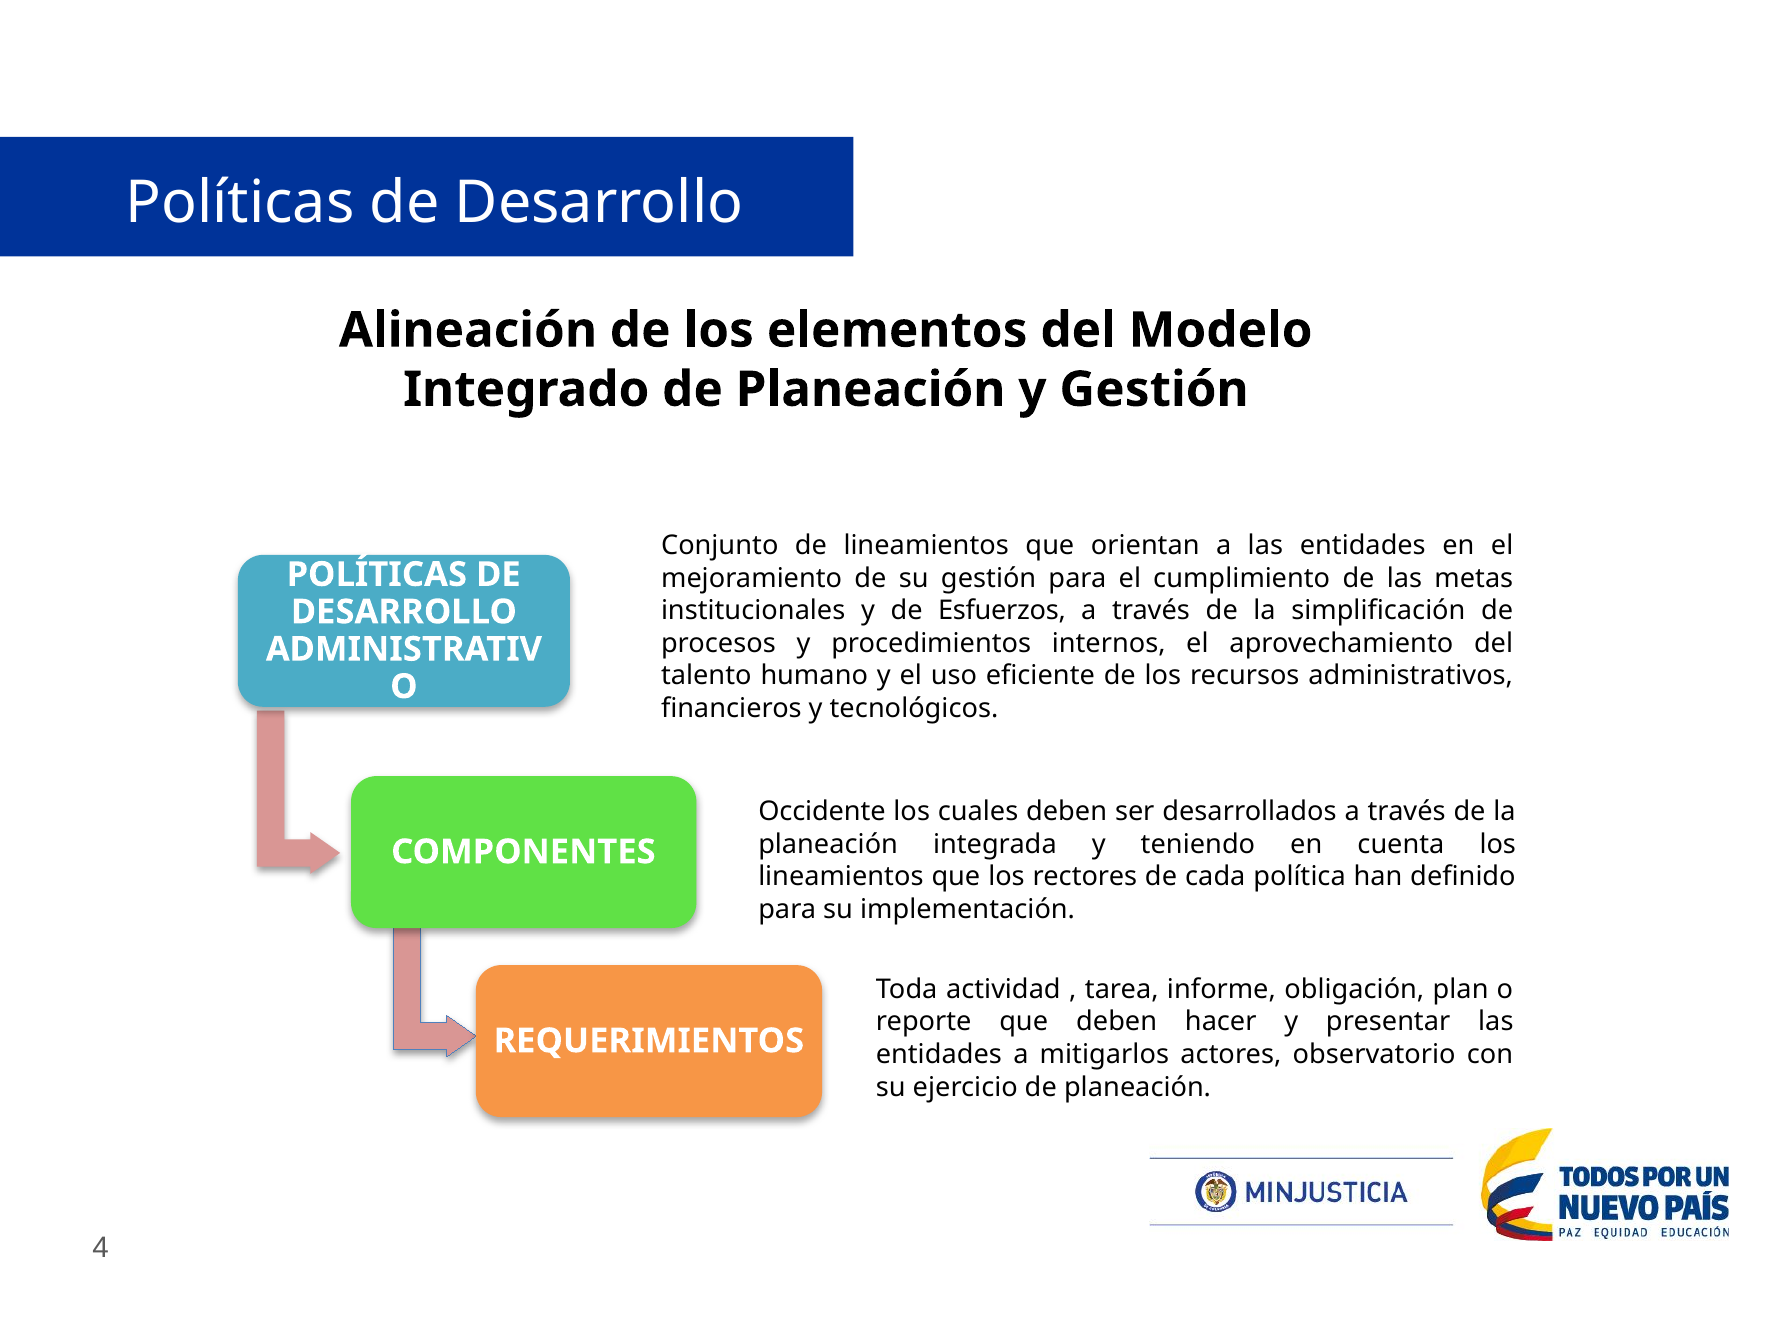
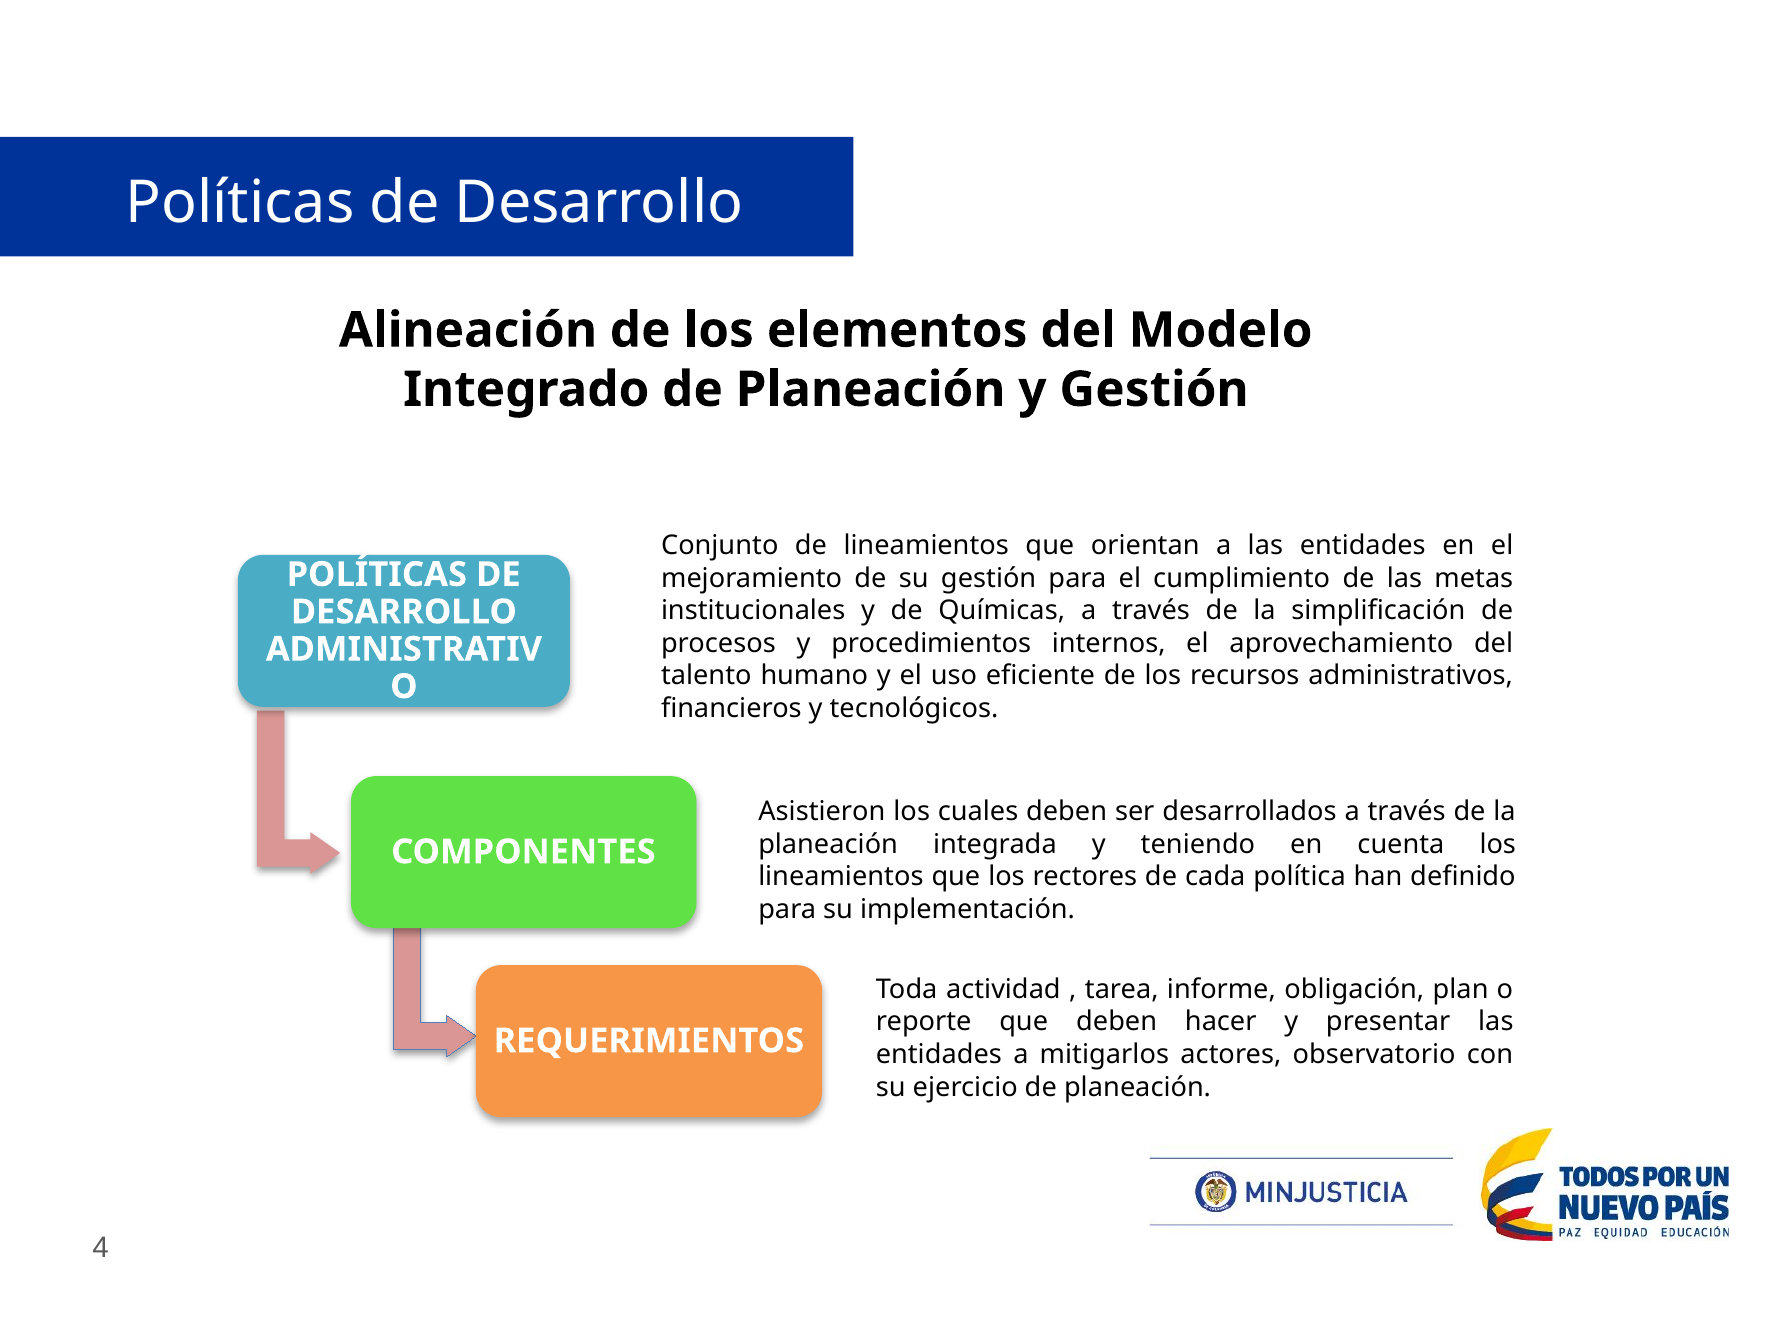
Esfuerzos: Esfuerzos -> Químicas (1002, 611)
Occidente: Occidente -> Asistieron (822, 812)
